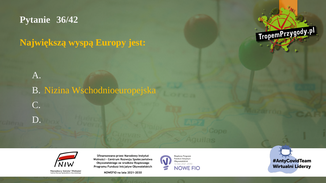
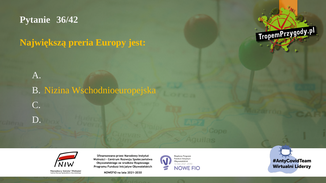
wyspą: wyspą -> preria (81, 43)
